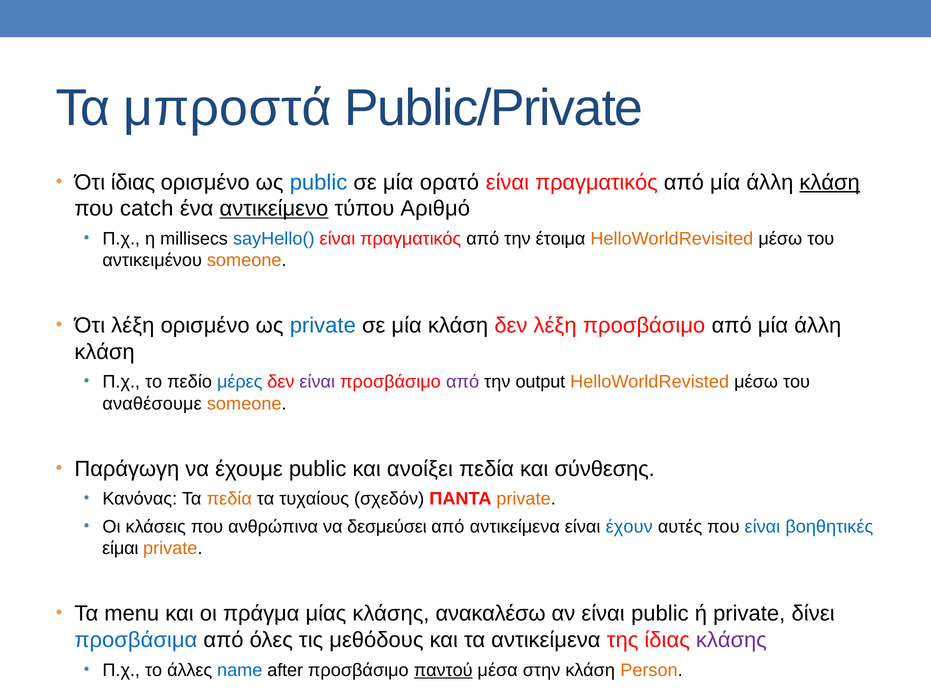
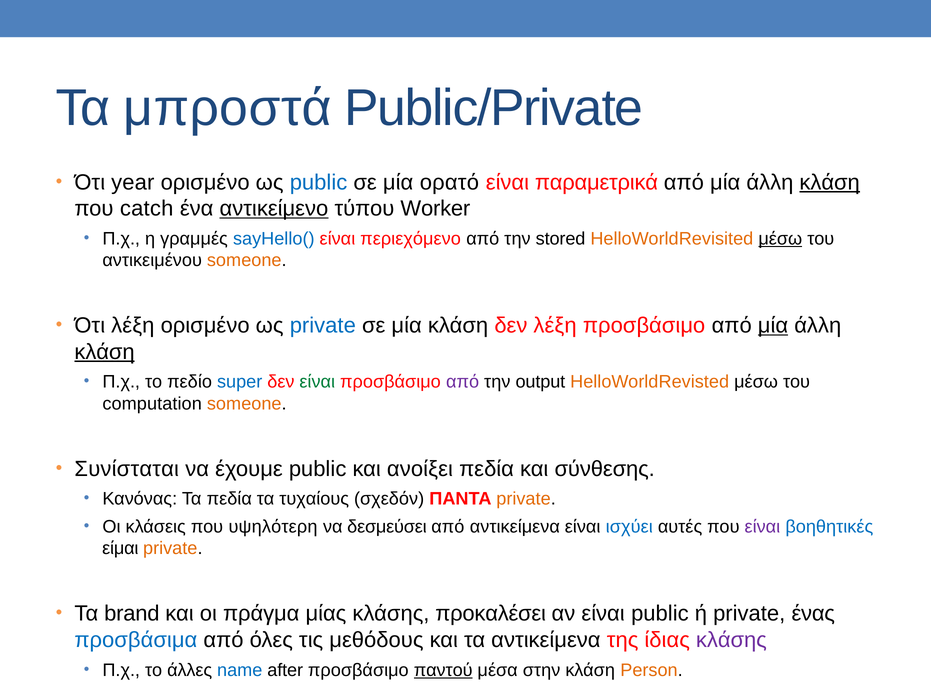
Ότι ίδιας: ίδιας -> year (133, 182)
πραγματικός: πραγματικός -> παραμετρικά (596, 182)
Αριθμό: Αριθμό -> Worker (435, 209)
millisecs: millisecs -> γραμμές (194, 239)
sayHello( είναι πραγματικός: πραγματικός -> περιεχόμενο (411, 239)
έτοιμα: έτοιμα -> stored (561, 239)
μέσω underline: none -> present (780, 239)
μία underline: none -> present (773, 326)
κλάση underline: none -> present (105, 352)
μέρες: μέρες -> super (240, 382)
είναι colour: purple -> green (317, 382)
αναθέσουμε: αναθέσουμε -> computation (152, 404)
Παράγωγη: Παράγωγη -> Συνίσταται (127, 469)
πεδία colour: orange -> black (229, 499)
ανθρώπινα: ανθρώπινα -> υψηλότερη (273, 527)
έχουν: έχουν -> ισχύει (629, 527)
είναι colour: blue -> purple (762, 527)
menu: menu -> brand (132, 614)
ανακαλέσω: ανακαλέσω -> προκαλέσει (491, 614)
δίνει: δίνει -> ένας (813, 614)
